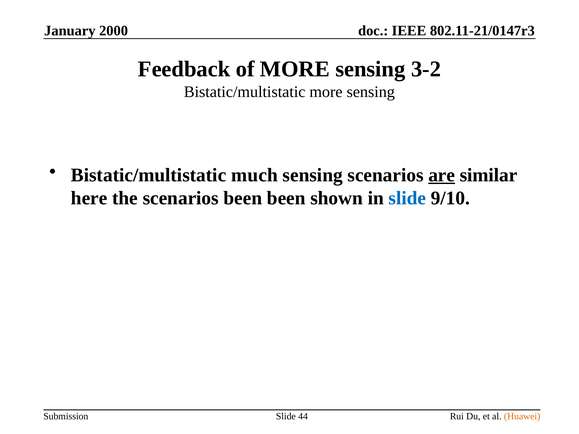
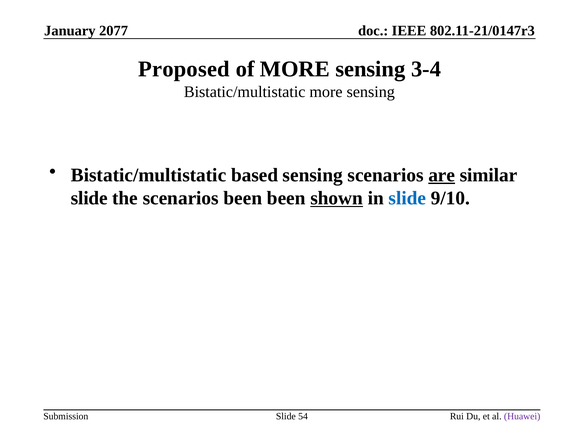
2000: 2000 -> 2077 (114, 31)
Feedback: Feedback -> Proposed (184, 69)
3-2: 3-2 -> 3-4 (426, 69)
much: much -> based (255, 175)
here: here -> slide (89, 198)
shown underline: none -> present (337, 198)
44: 44 -> 54 (303, 416)
Huawei colour: orange -> purple (522, 416)
